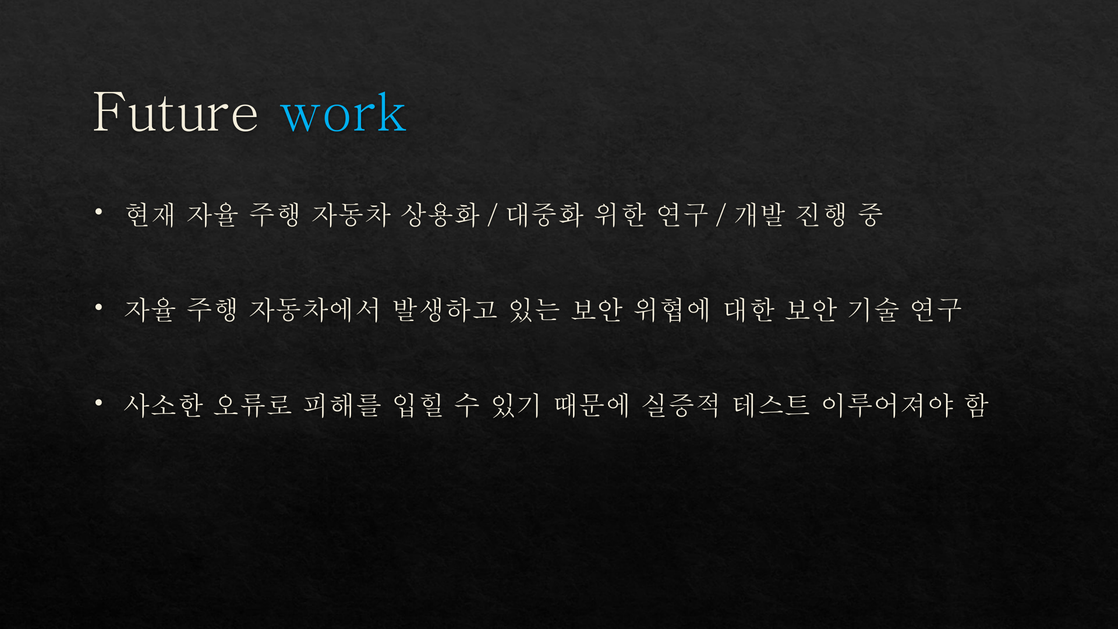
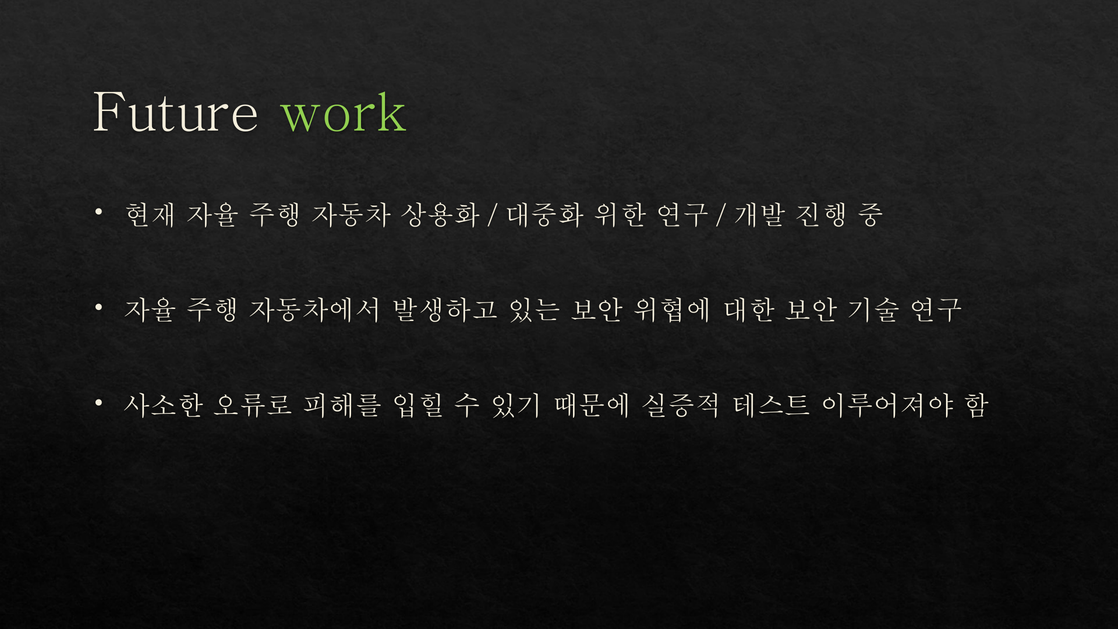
work colour: light blue -> light green (343, 113)
